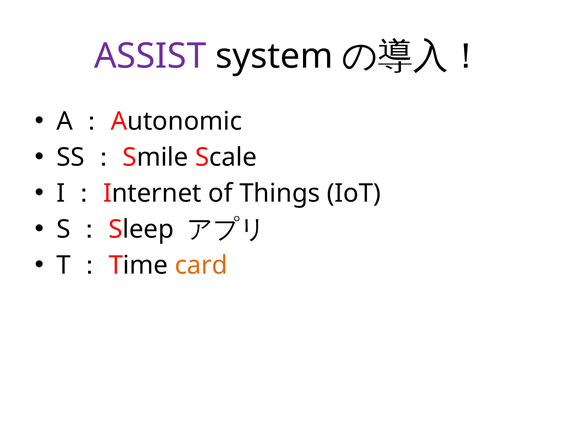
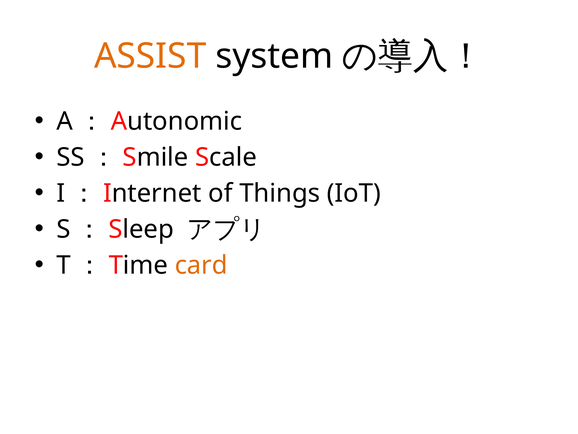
ASSIST colour: purple -> orange (150, 56)
